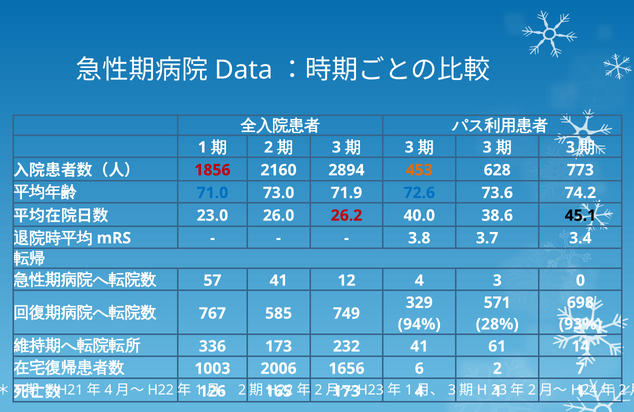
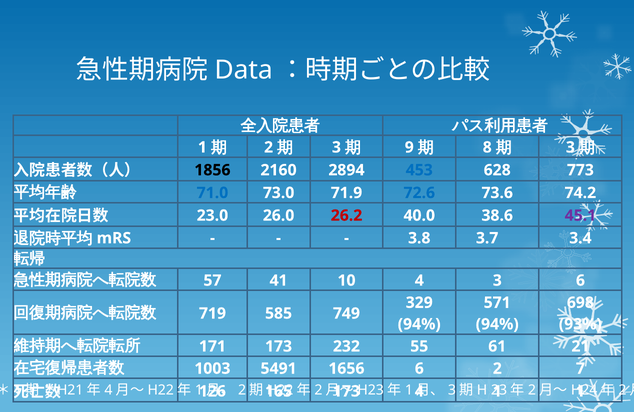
3: 3 -> 9 (409, 147)
3: 3 -> 8 (487, 147)
1856 colour: red -> black (212, 170)
453 colour: orange -> blue (419, 170)
45.1 colour: black -> purple (580, 216)
12: 12 -> 10 (347, 281)
3 0: 0 -> 6 (580, 281)
767: 767 -> 719 (212, 314)
28%: 28% -> 94% (497, 324)
336: 336 -> 171 (212, 346)
232 41: 41 -> 55 (419, 346)
14: 14 -> 21 (580, 346)
2006: 2006 -> 5491 (279, 369)
